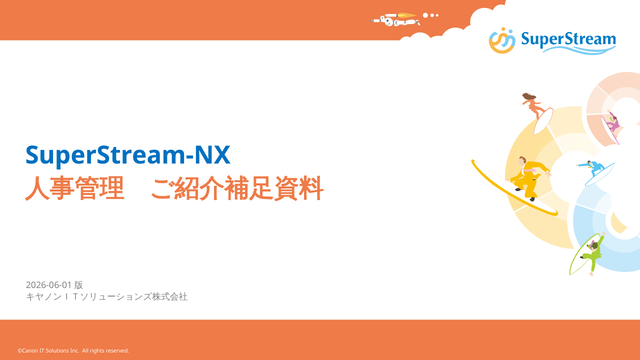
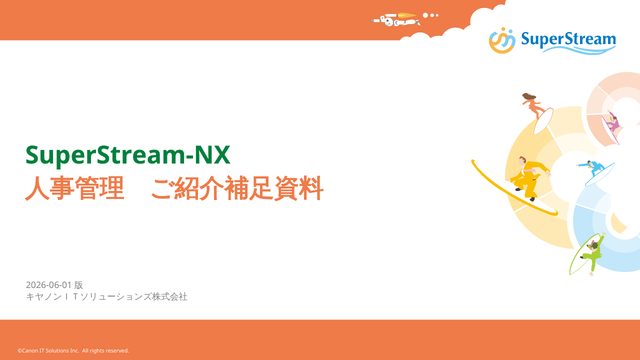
SuperStream-NX colour: blue -> green (128, 155)
